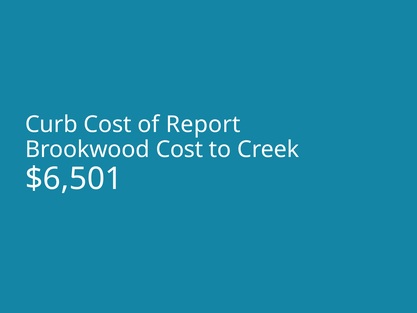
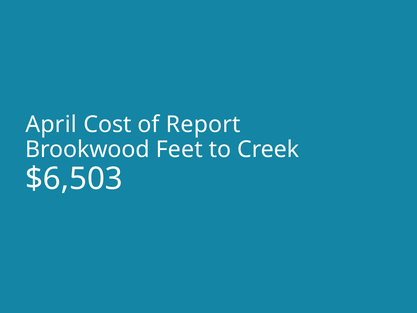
Curb: Curb -> April (51, 124)
Brookwood Cost: Cost -> Feet (179, 149)
$6,501: $6,501 -> $6,503 (74, 179)
